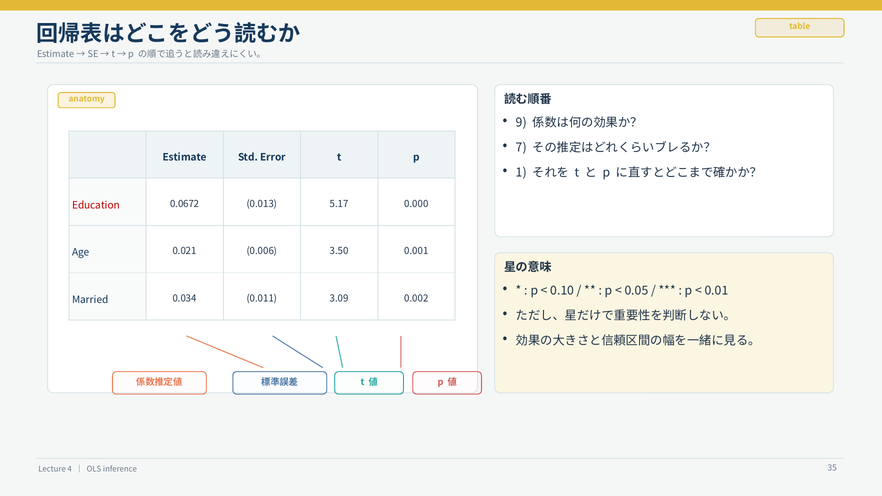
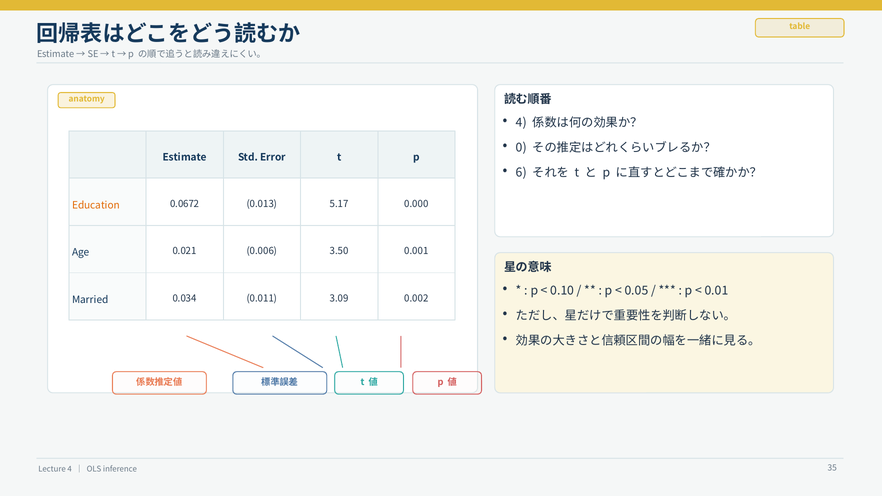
9: 9 -> 4 (521, 123)
7: 7 -> 0 (521, 148)
1: 1 -> 6 (521, 173)
Education colour: red -> orange (96, 205)
